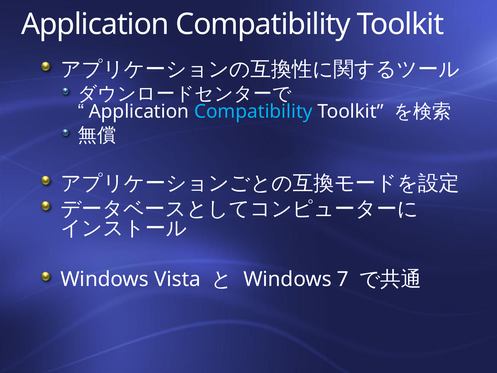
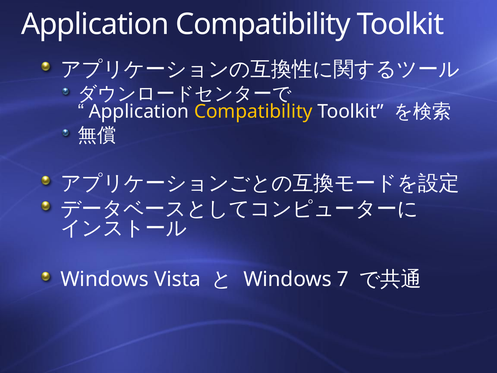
Compatibility colour: light blue -> yellow (253, 112)
